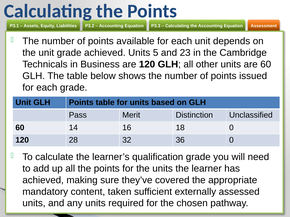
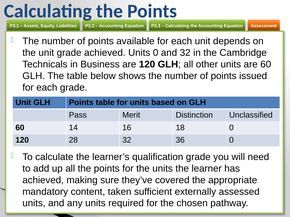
Units 5: 5 -> 0 (156, 53)
and 23: 23 -> 32 (185, 53)
